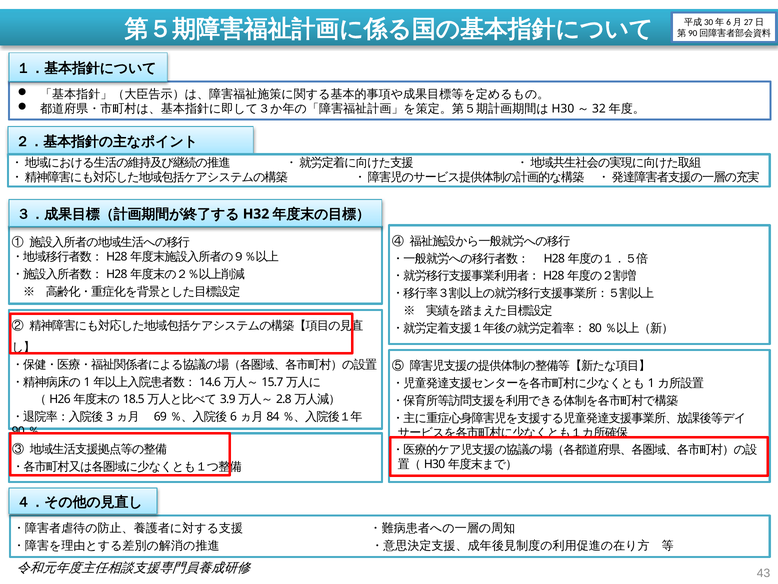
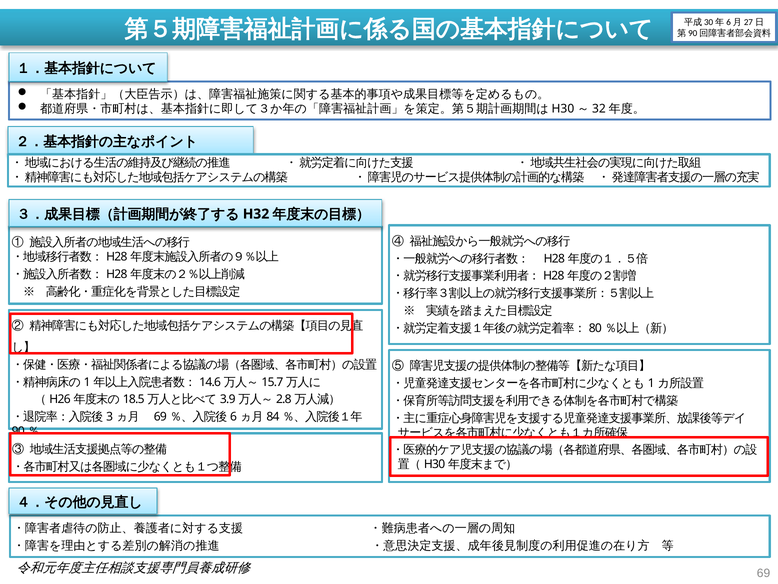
43: 43 -> 69 (764, 573)
